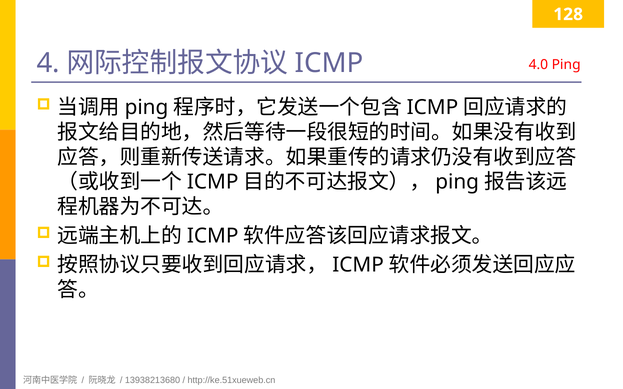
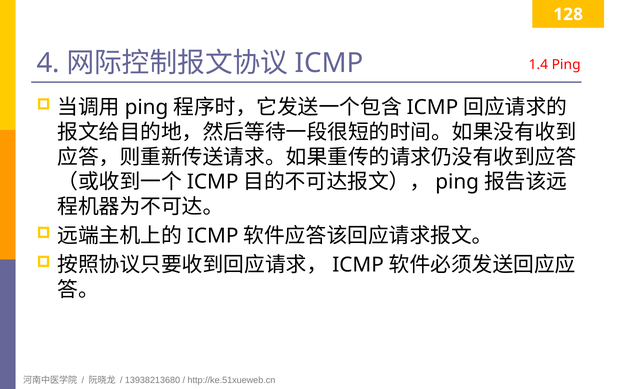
4.0: 4.0 -> 1.4 (538, 65)
